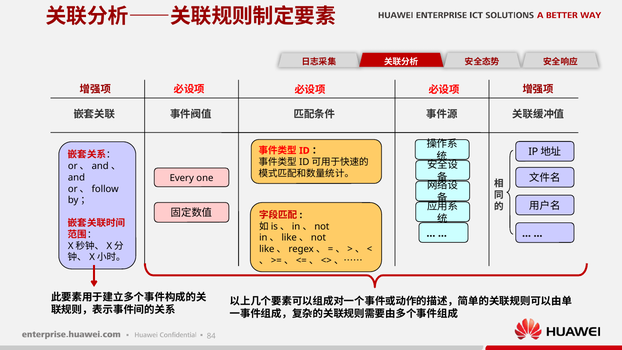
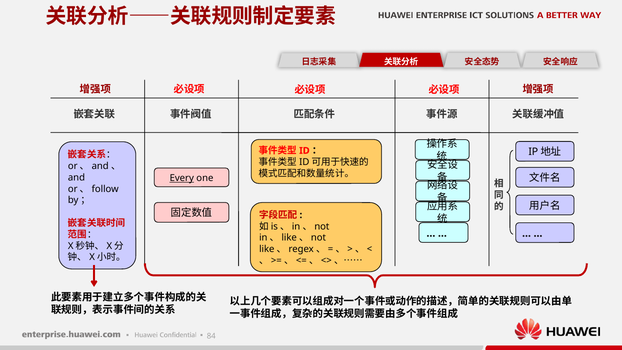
Every underline: none -> present (182, 178)
